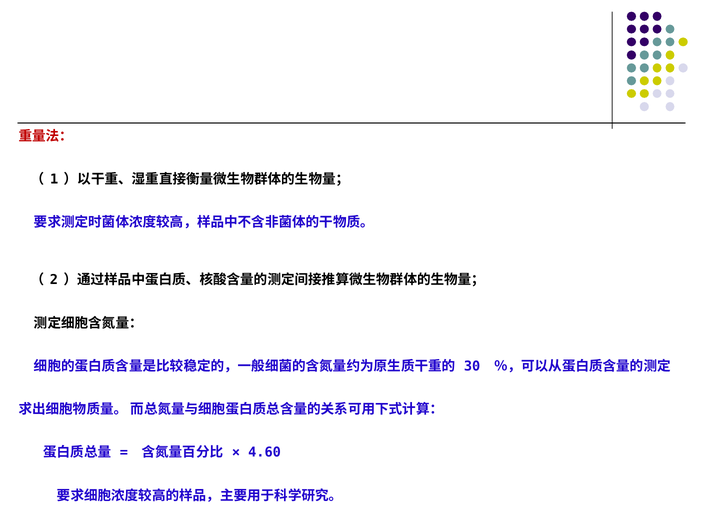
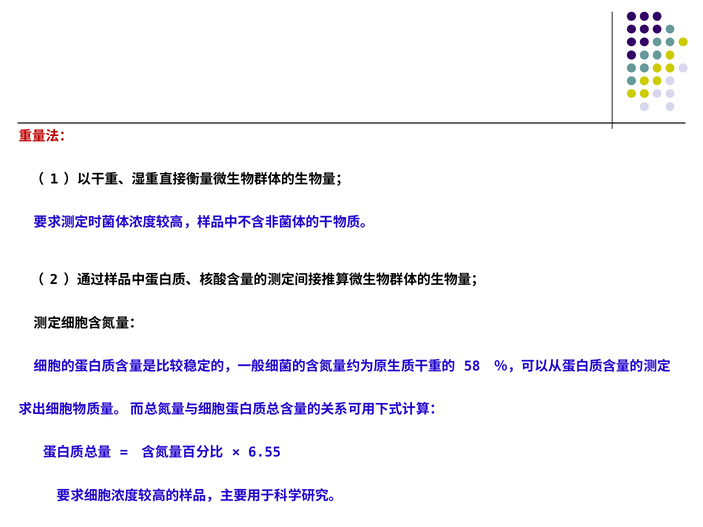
30: 30 -> 58 (472, 366)
4.60: 4.60 -> 6.55 (265, 453)
